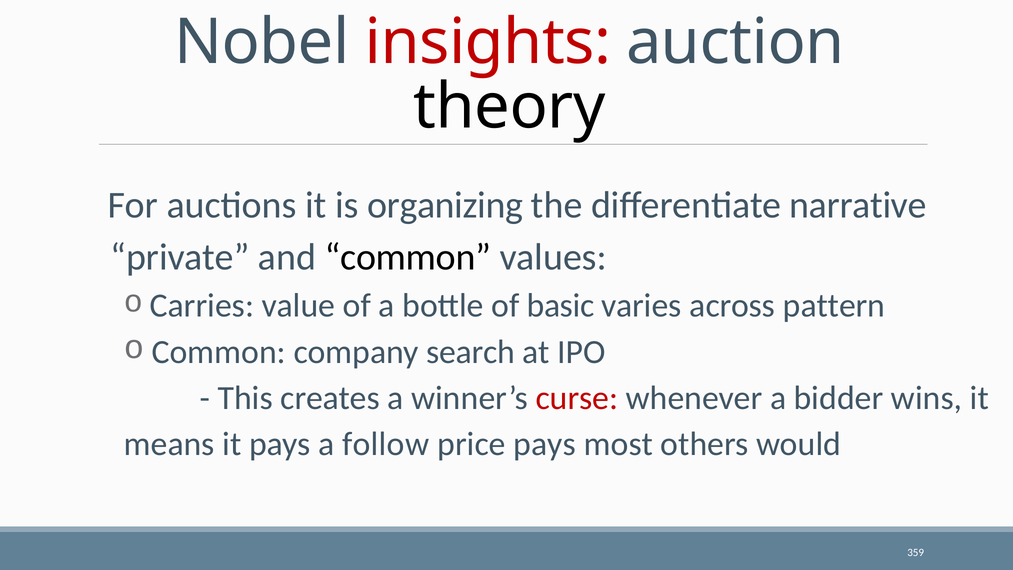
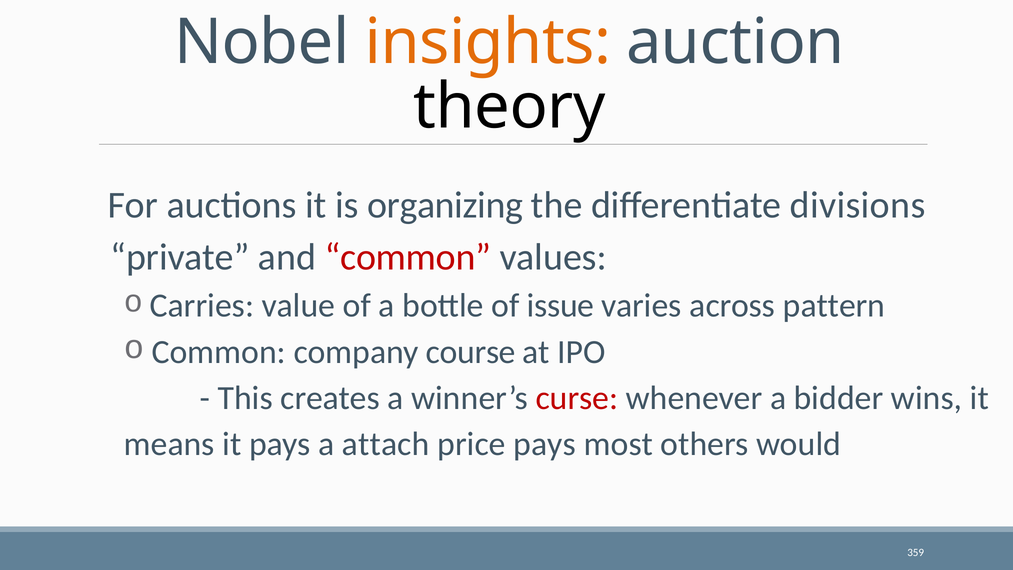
insights colour: red -> orange (488, 42)
narrative: narrative -> divisions (858, 205)
common colour: black -> red (408, 257)
basic: basic -> issue (561, 306)
search: search -> course (471, 352)
follow: follow -> attach (386, 444)
